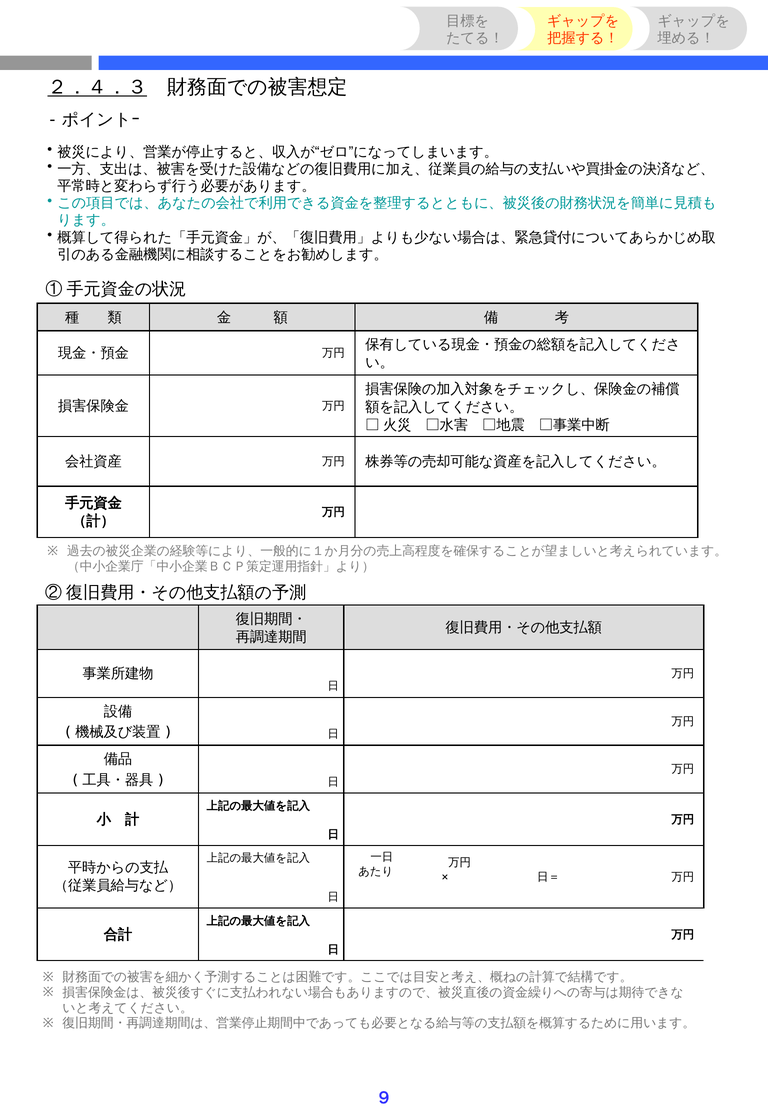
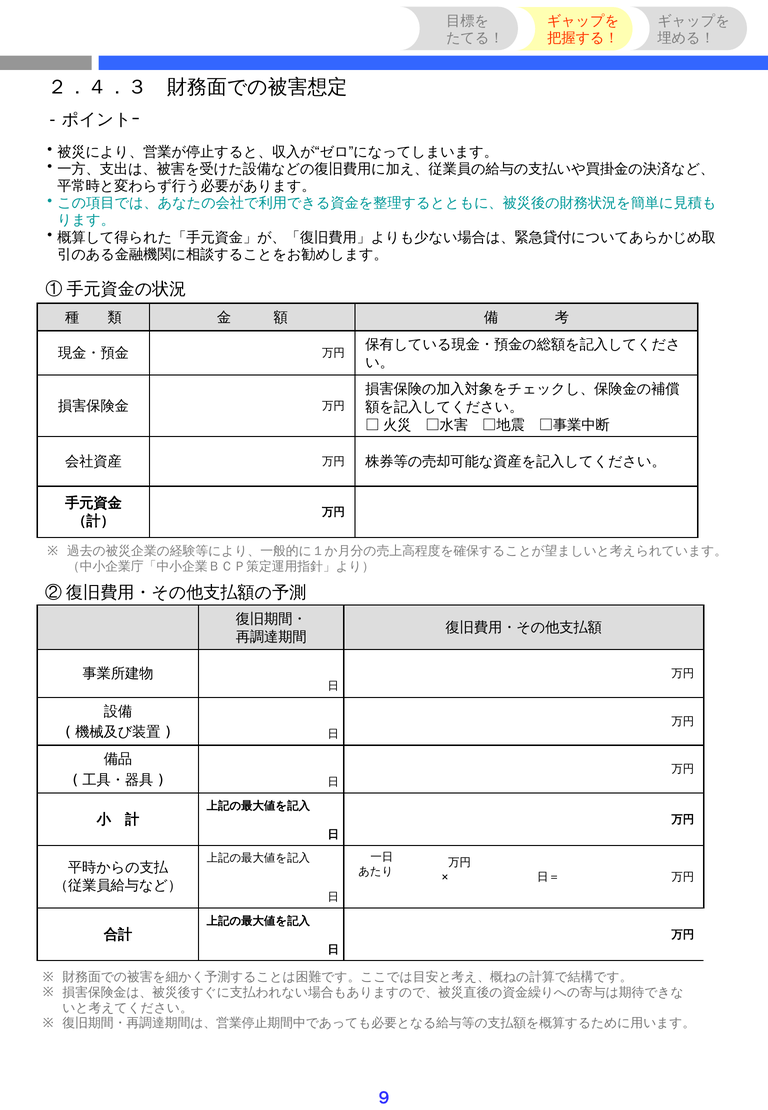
２．４．３ underline: present -> none (97, 87)
